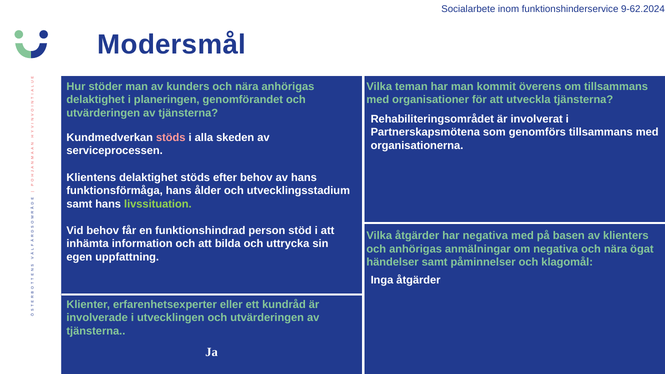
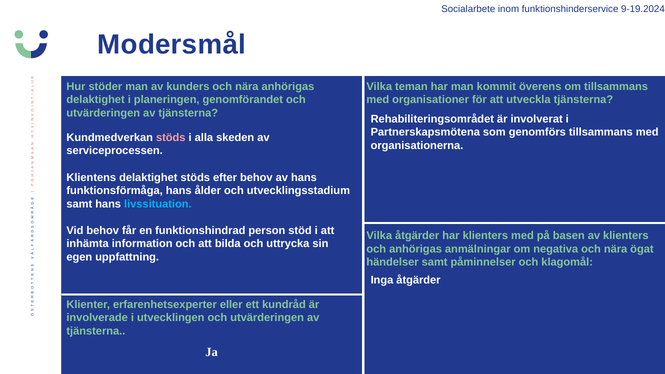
9-62.2024: 9-62.2024 -> 9-19.2024 (643, 9)
livssituation colour: light green -> light blue (158, 204)
har negativa: negativa -> klienters (485, 236)
